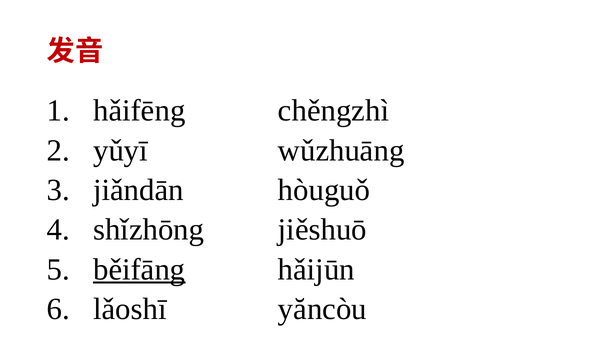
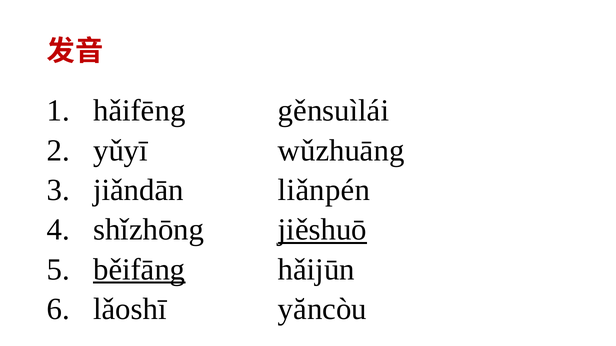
chěngzhì: chěngzhì -> gěnsuìlái (334, 111)
hòuguǒ: hòuguǒ -> liǎnpén (324, 190)
jiěshuō underline: none -> present (322, 230)
